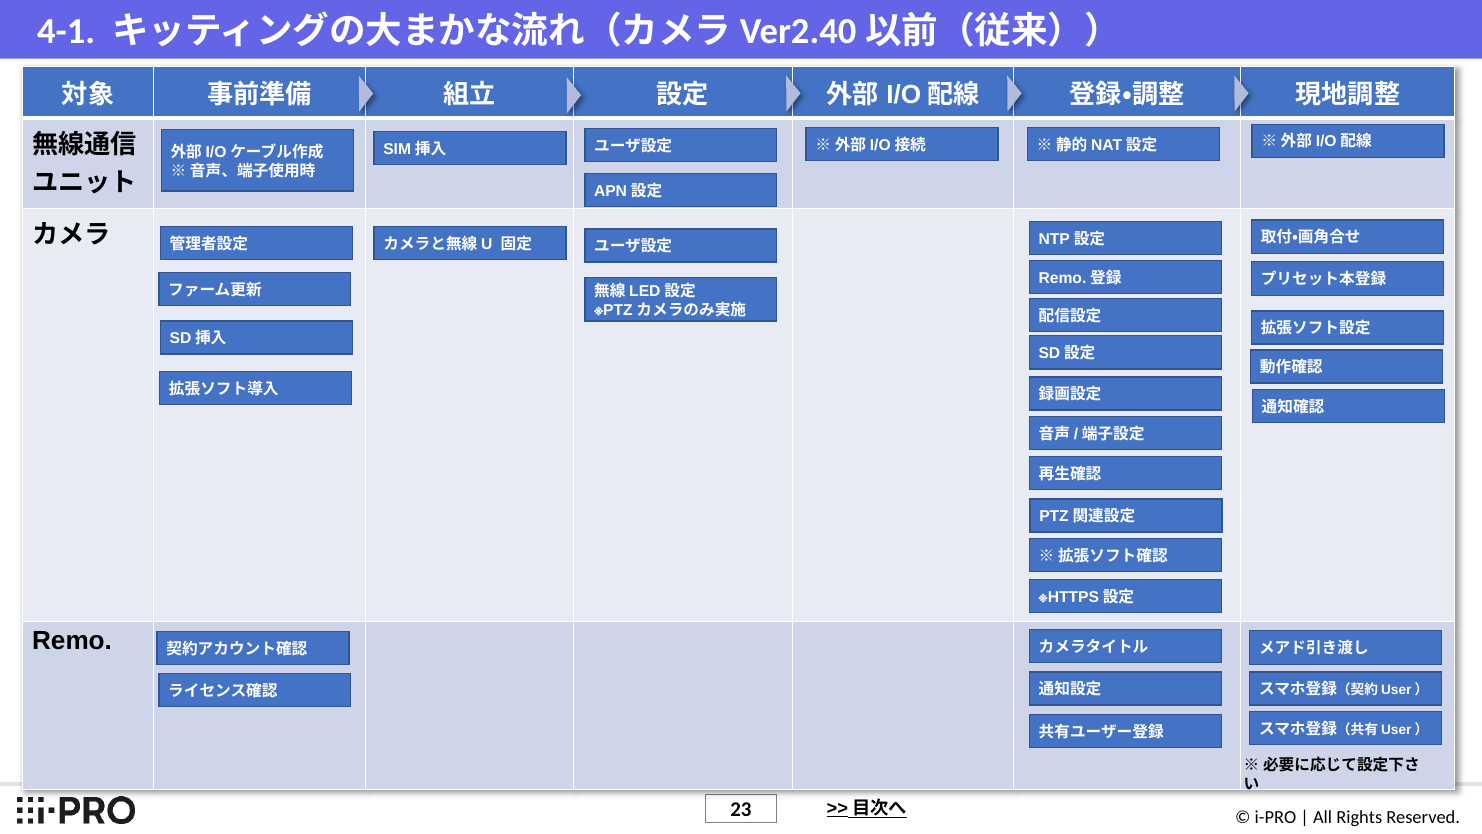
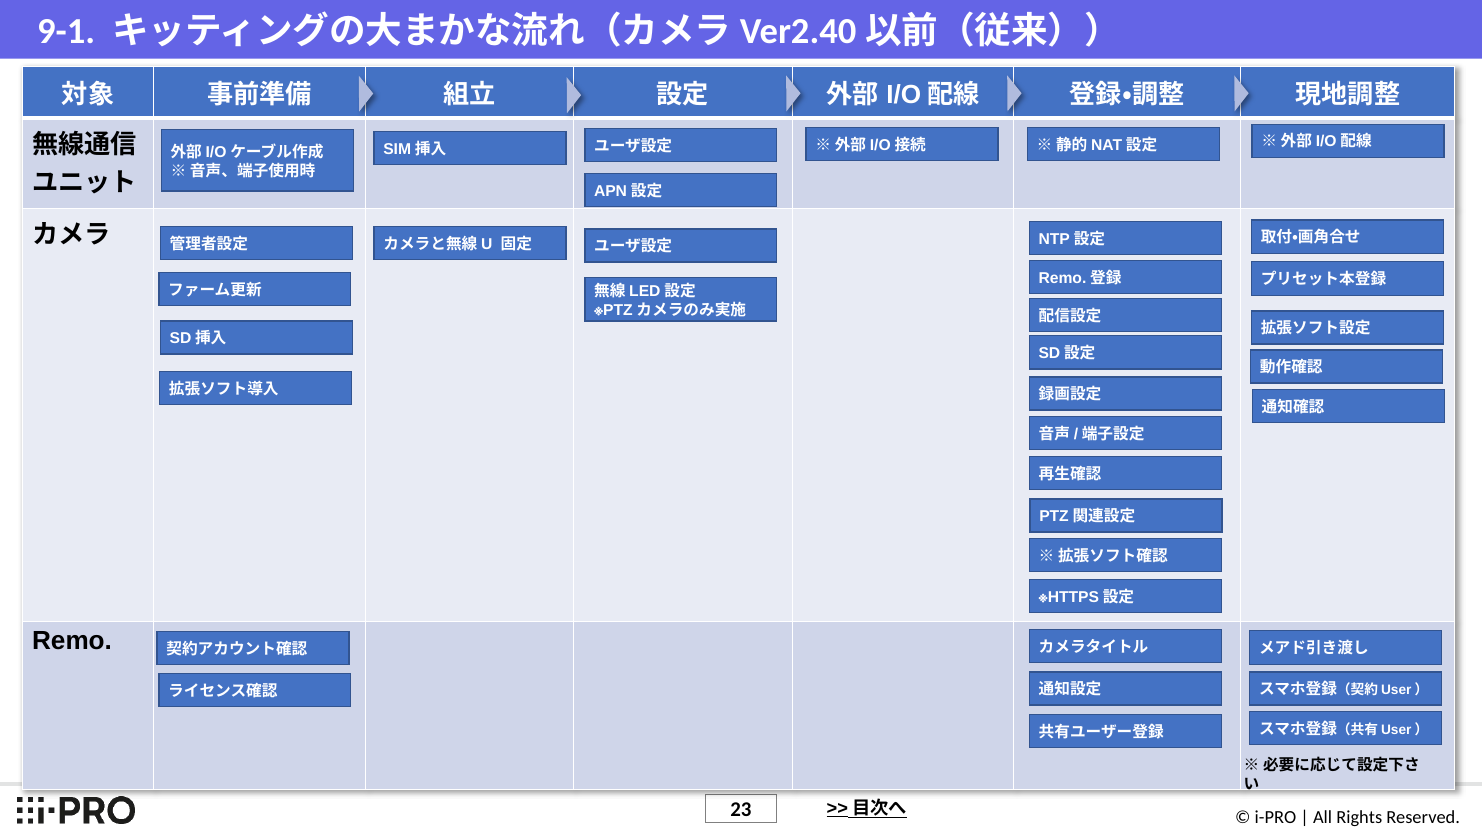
4-1: 4-1 -> 9-1 (66, 31)
